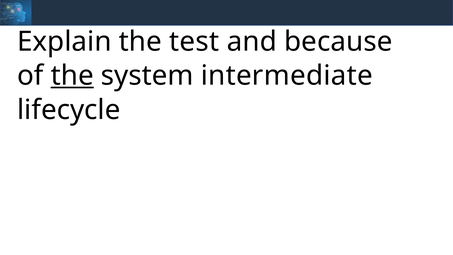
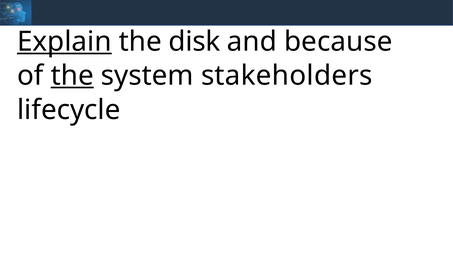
Explain underline: none -> present (64, 41)
test: test -> disk (194, 41)
intermediate: intermediate -> stakeholders (287, 76)
